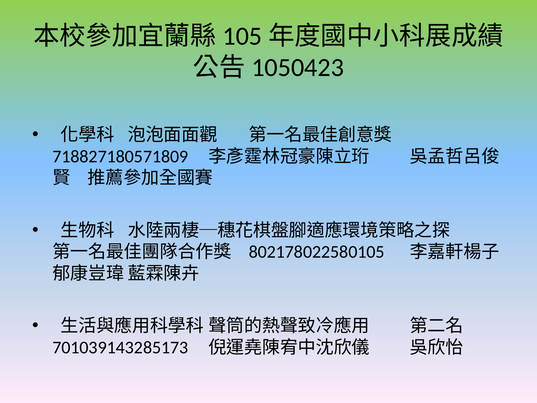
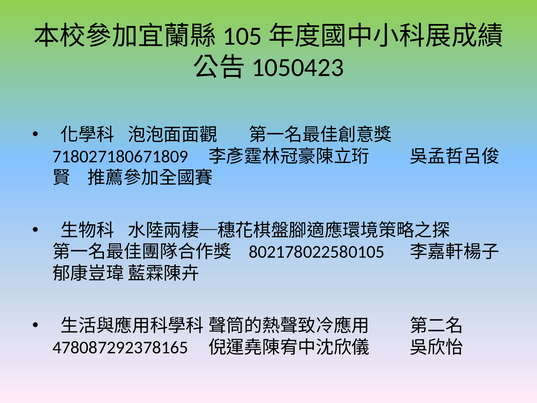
718827180571809: 718827180571809 -> 718027180671809 (120, 156)
701039143285173: 701039143285173 -> 478087292378165 (120, 347)
